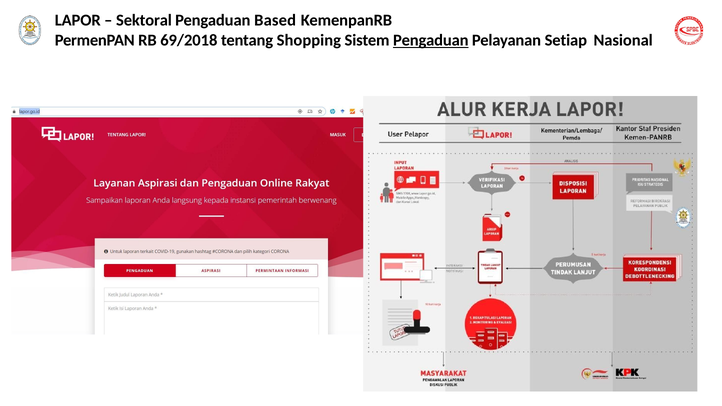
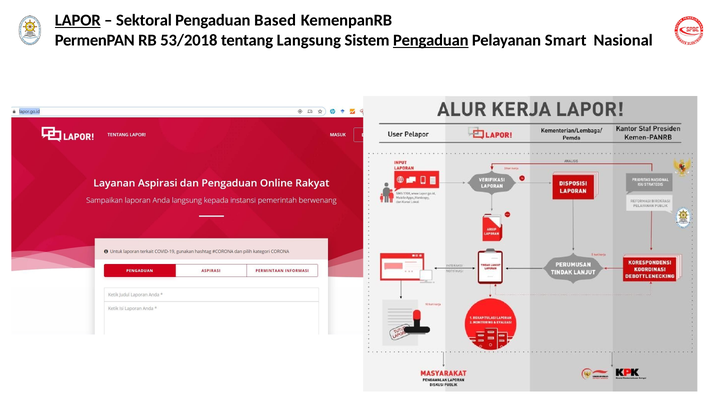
LAPOR underline: none -> present (78, 21)
69/2018: 69/2018 -> 53/2018 (189, 40)
Shopping: Shopping -> Langsung (309, 40)
Setiap: Setiap -> Smart (566, 40)
